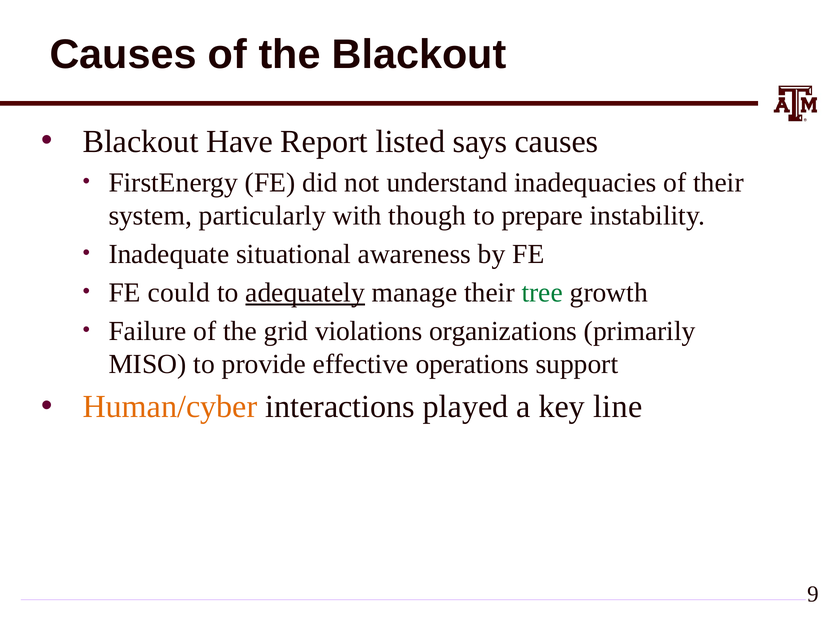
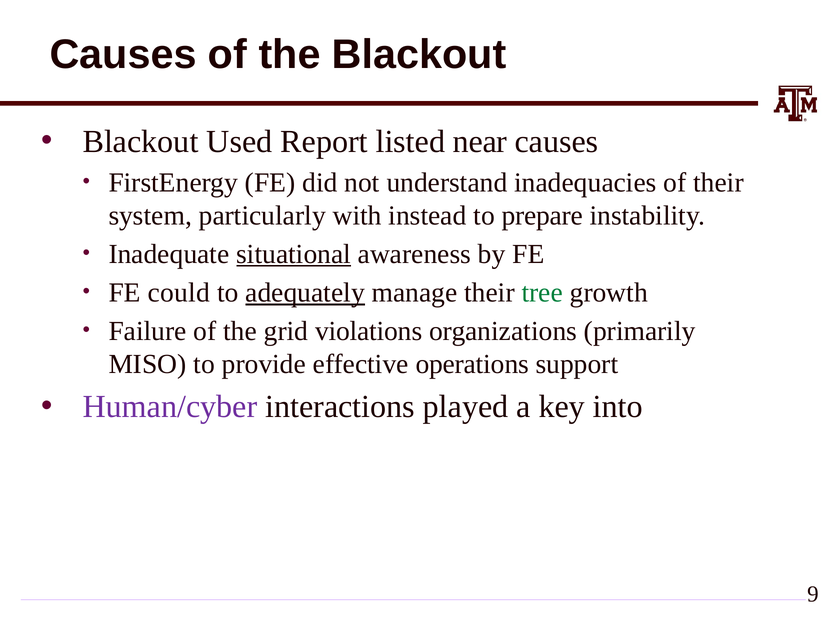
Have: Have -> Used (239, 141)
says: says -> near (480, 141)
though: though -> instead (427, 216)
situational underline: none -> present (294, 254)
Human/cyber colour: orange -> purple (170, 407)
line: line -> into (618, 407)
